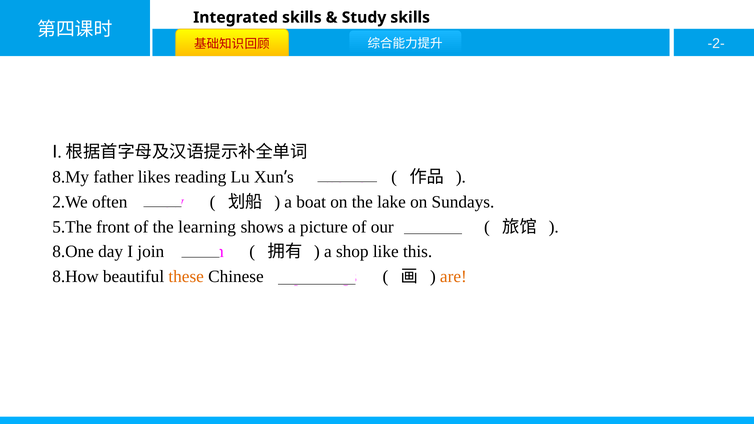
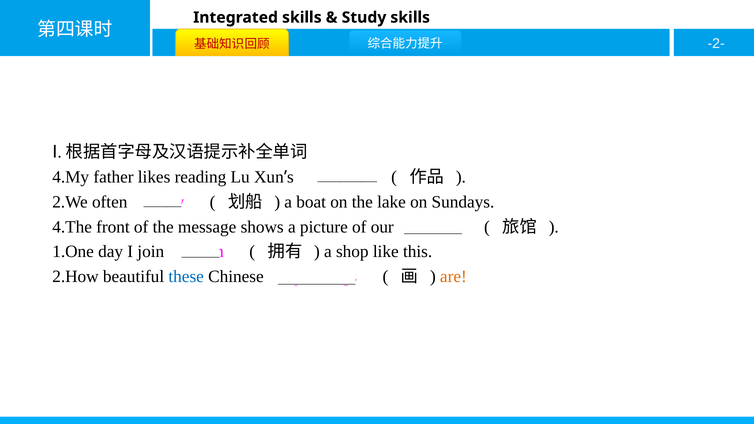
8.My: 8.My -> 4.My (71, 177)
5.The: 5.The -> 4.The (72, 227)
learning: learning -> message (207, 227)
8.One: 8.One -> 1.One (73, 252)
8.How: 8.How -> 2.How (75, 277)
these colour: orange -> blue (186, 277)
